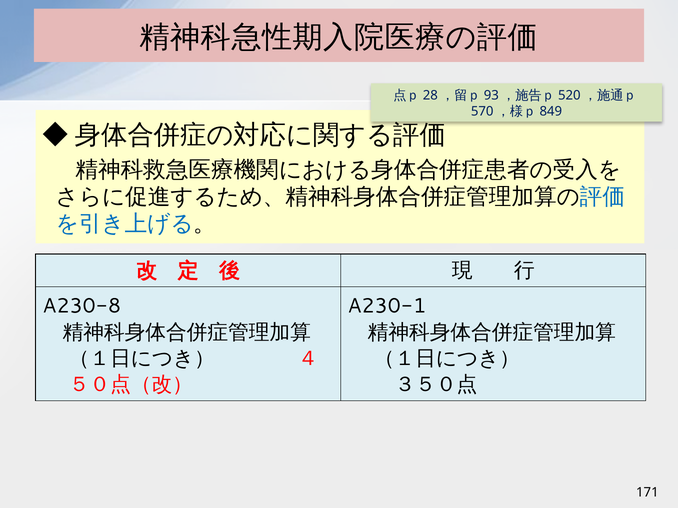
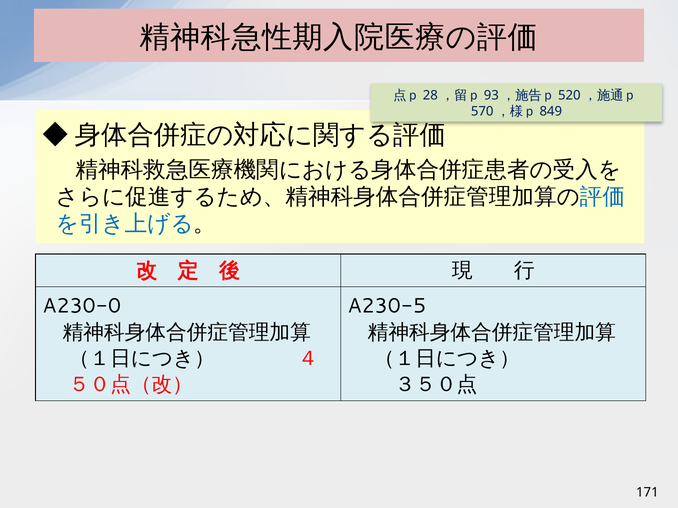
A230-8: A230-8 -> A230-0 (82, 306)
A230-1: A230-1 -> A230-5 (387, 306)
